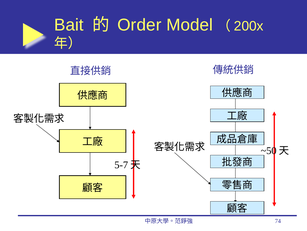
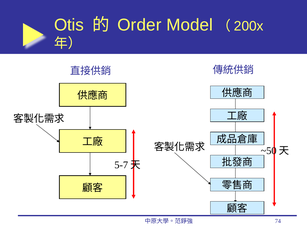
Bait: Bait -> Otis (69, 25)
